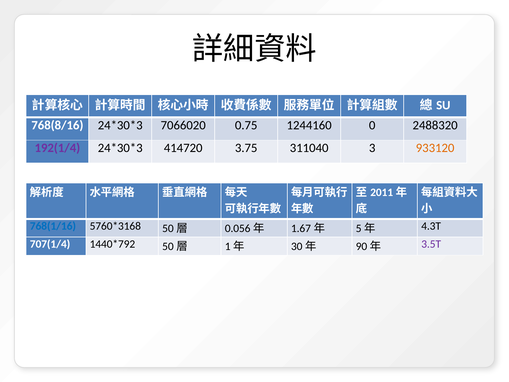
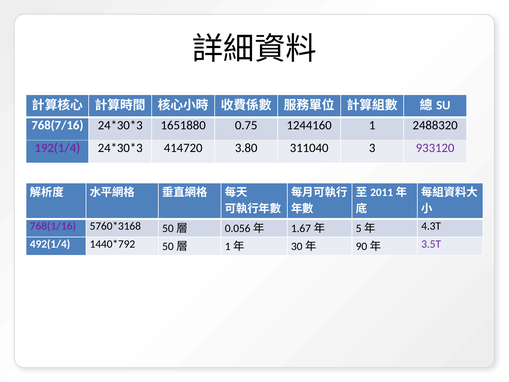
768(8/16: 768(8/16 -> 768(7/16 (57, 125)
7066020: 7066020 -> 1651880 (183, 125)
0: 0 -> 1 (372, 125)
3.75: 3.75 -> 3.80 (246, 148)
933120 colour: orange -> purple (435, 148)
768(1/16 colour: blue -> purple (53, 226)
707(1/4: 707(1/4 -> 492(1/4 (50, 244)
